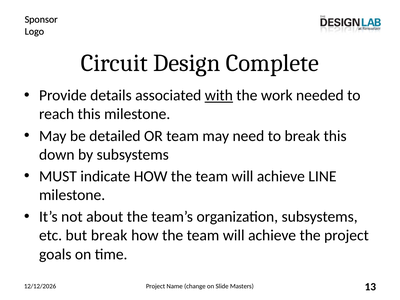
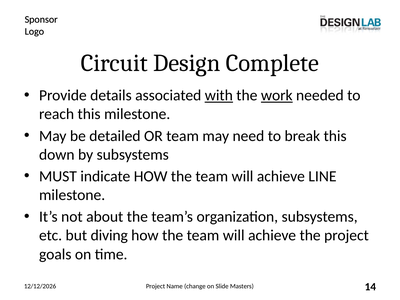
work underline: none -> present (277, 95)
but break: break -> diving (109, 236)
13: 13 -> 14 (370, 287)
